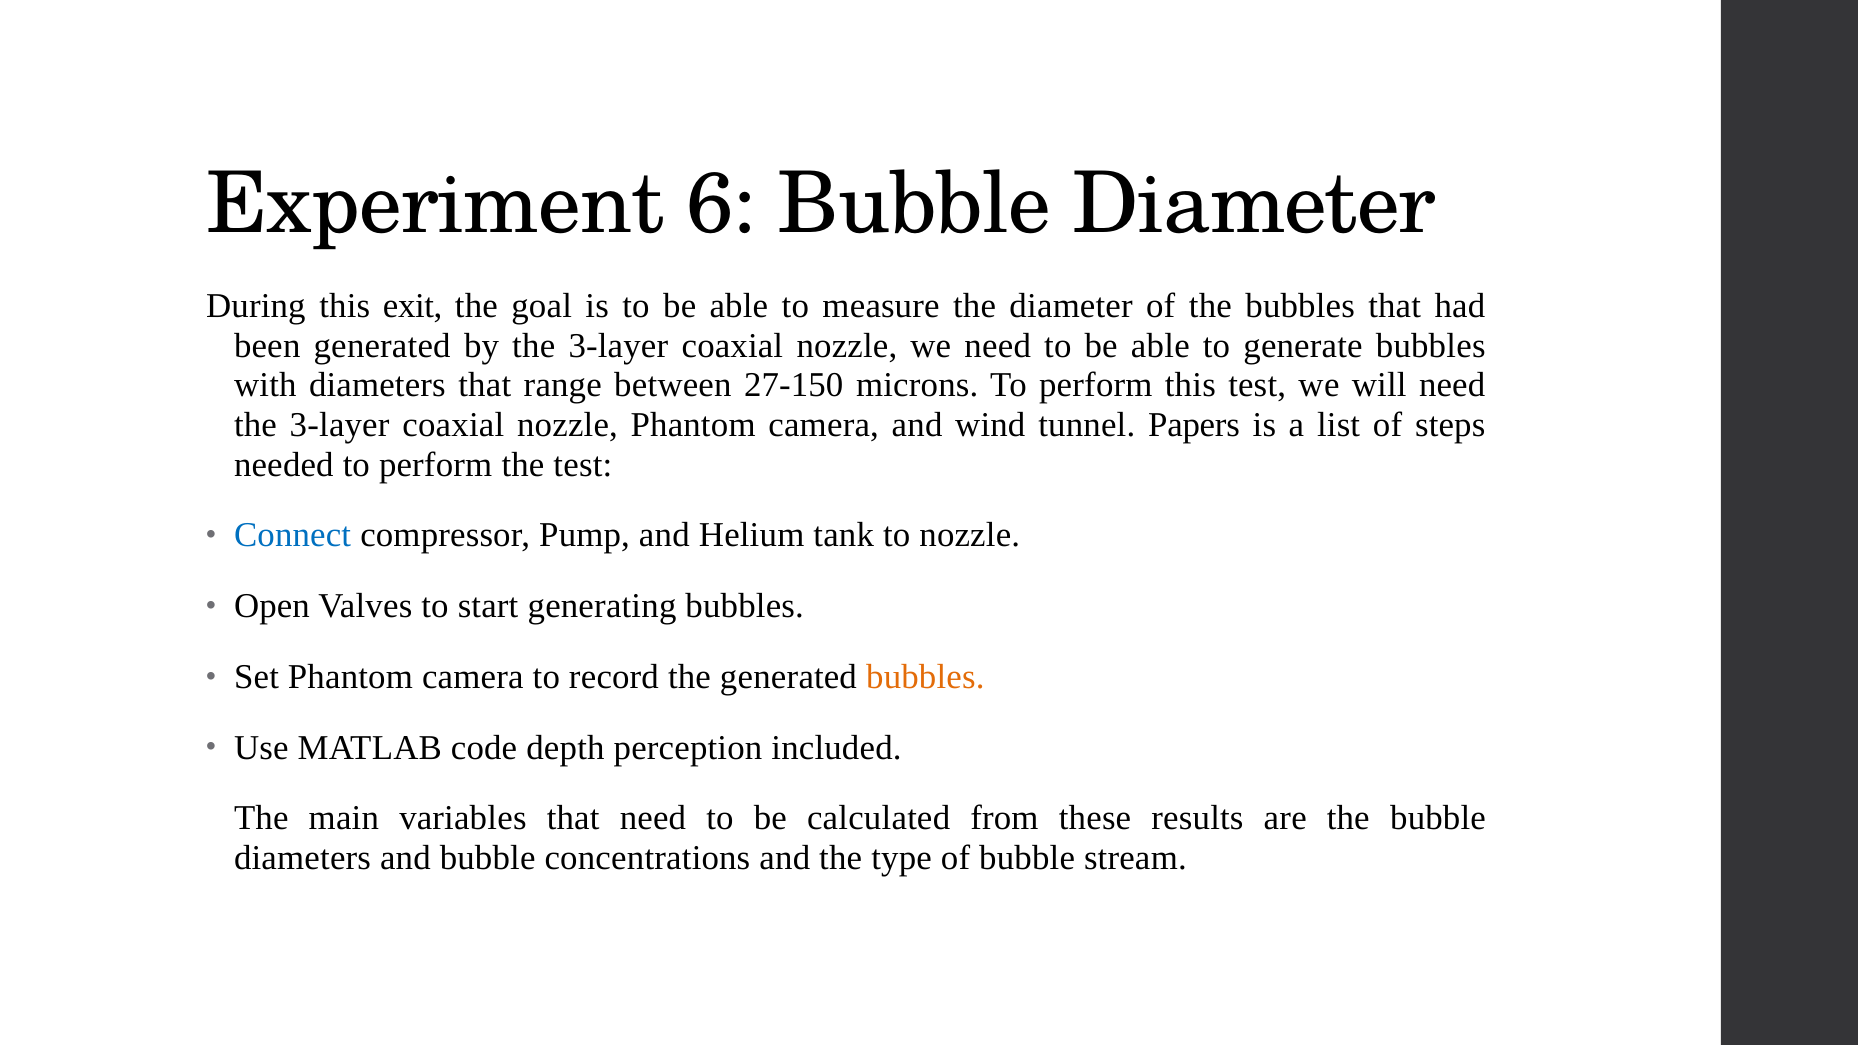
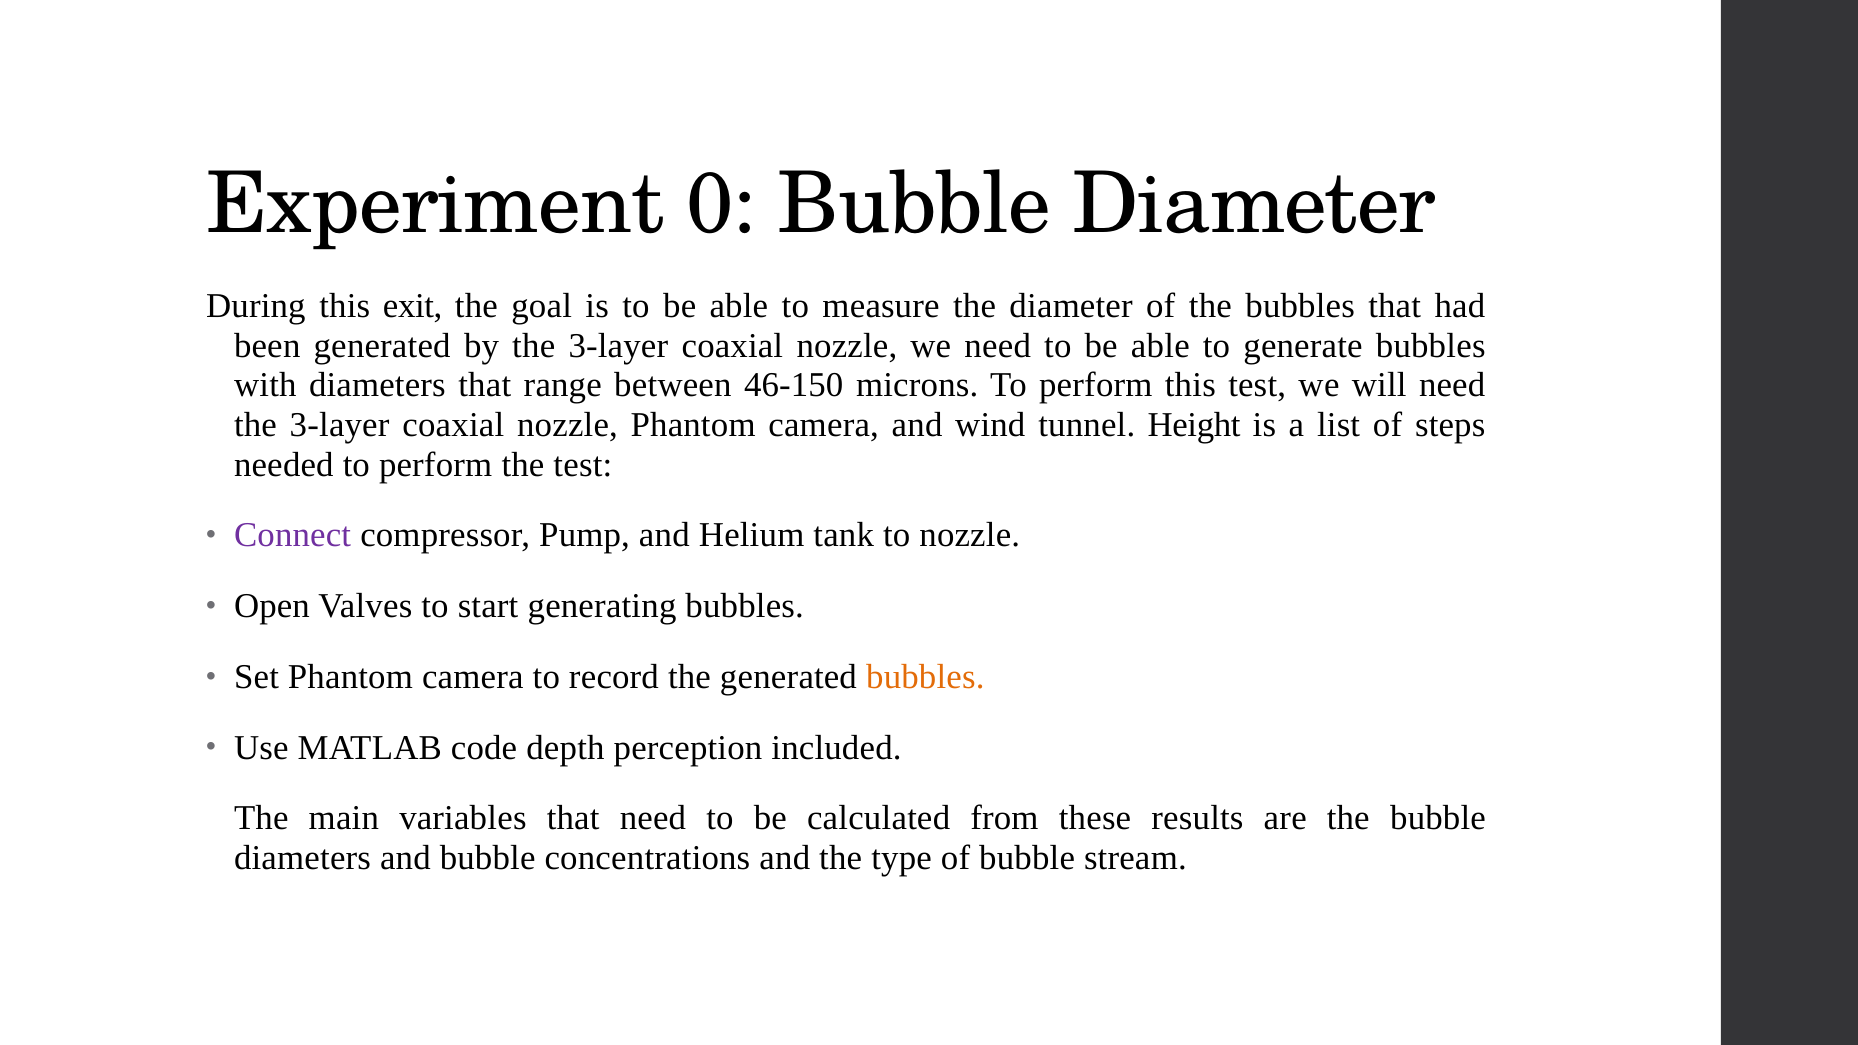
6: 6 -> 0 (721, 204)
27-150: 27-150 -> 46-150 (794, 385)
Papers: Papers -> Height (1194, 425)
Connect colour: blue -> purple (293, 536)
